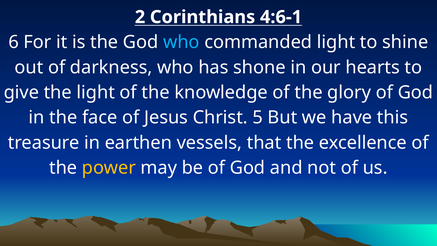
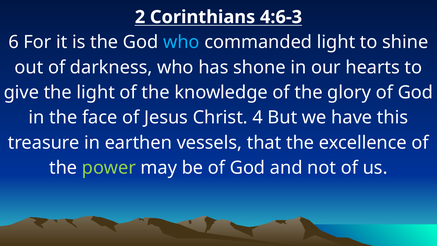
4:6-1: 4:6-1 -> 4:6-3 (281, 17)
5: 5 -> 4 (258, 118)
power colour: yellow -> light green (109, 168)
